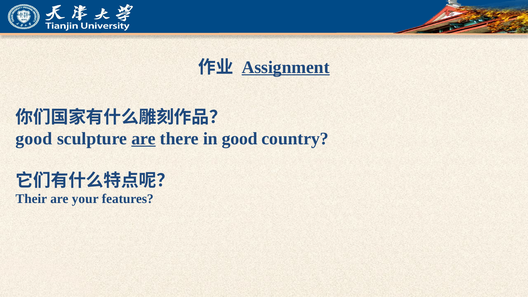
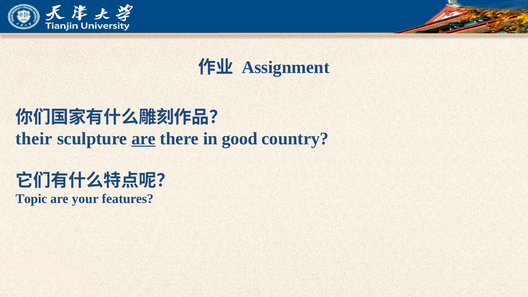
Assignment underline: present -> none (286, 67)
good: good -> their (34, 139)
Their: Their -> Topic (31, 199)
